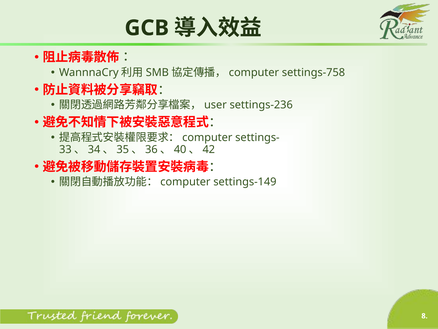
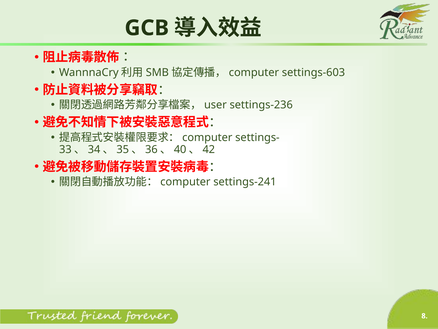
settings-758: settings-758 -> settings-603 (313, 72)
settings-149: settings-149 -> settings-241 (245, 182)
